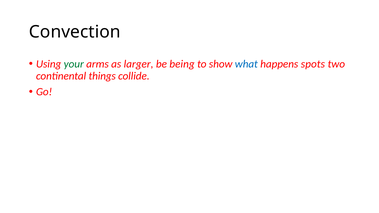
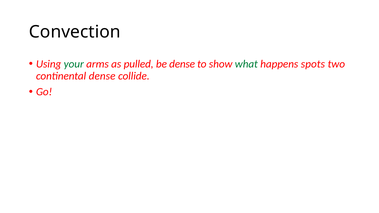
larger: larger -> pulled (139, 64)
be being: being -> dense (182, 64)
what colour: blue -> green (246, 64)
continental things: things -> dense (102, 76)
